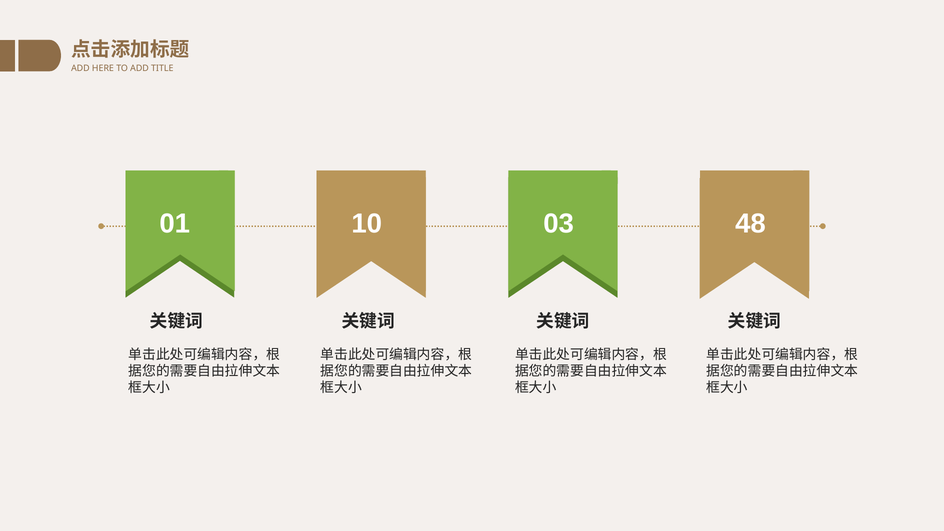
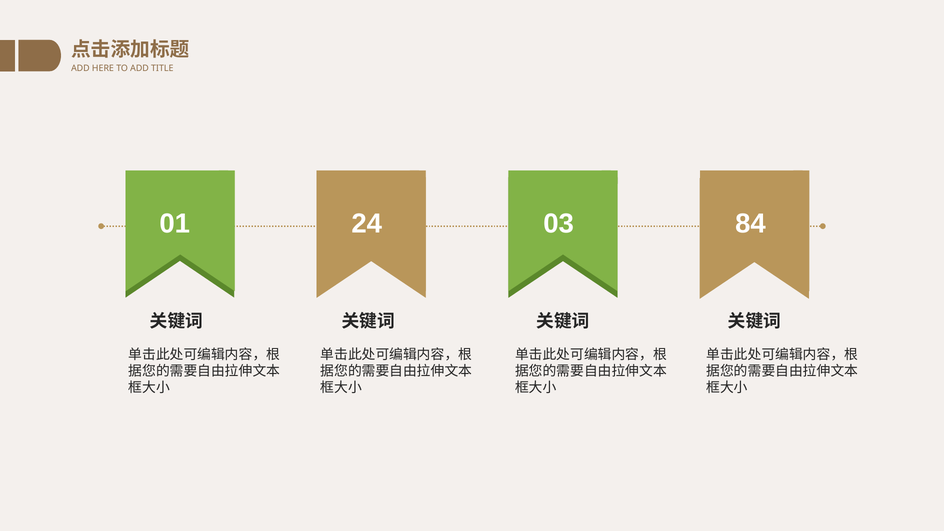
10: 10 -> 24 (367, 224)
48: 48 -> 84 (751, 224)
